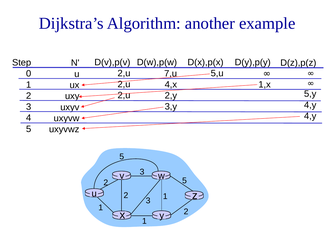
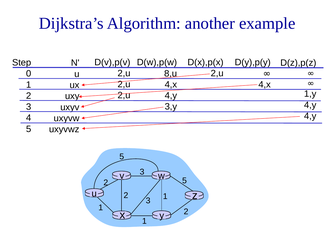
5,u: 5,u -> 2,u (217, 74)
7,u: 7,u -> 8,u (171, 74)
1,x: 1,x -> 4,x (265, 85)
5,y: 5,y -> 1,y (310, 94)
2,y: 2,y -> 4,y (171, 96)
